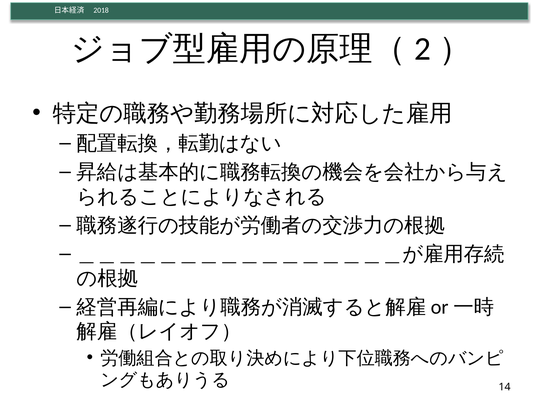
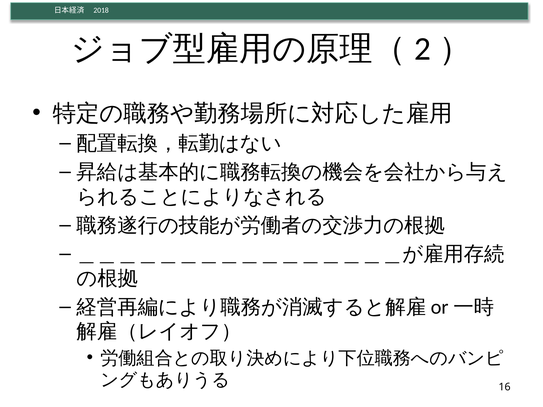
14: 14 -> 16 (505, 387)
